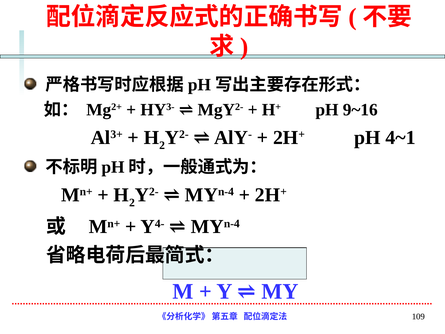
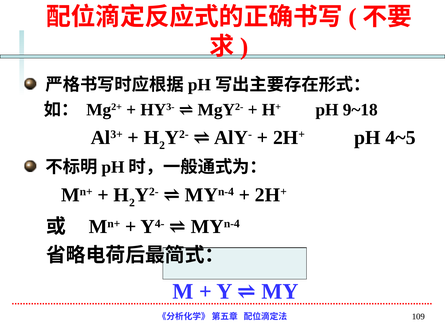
9~16: 9~16 -> 9~18 (360, 110)
4~1: 4~1 -> 4~5 (401, 137)
